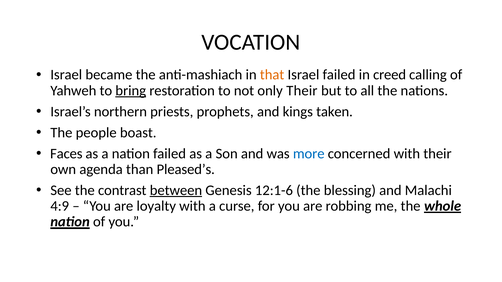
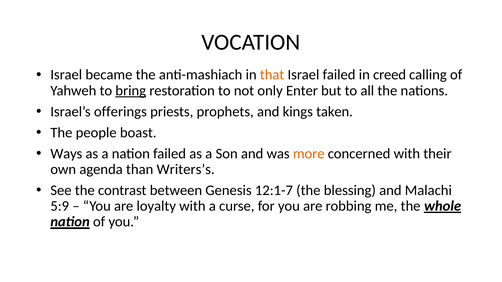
only Their: Their -> Enter (302, 91)
northern: northern -> offerings (120, 112)
Faces: Faces -> Ways (66, 154)
more colour: blue -> orange (309, 154)
Pleased’s: Pleased’s -> Writers’s (186, 170)
between underline: present -> none (176, 191)
12:1-6: 12:1-6 -> 12:1-7 (274, 191)
4:9: 4:9 -> 5:9 (60, 206)
